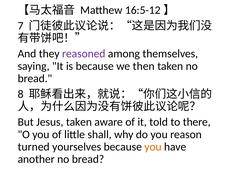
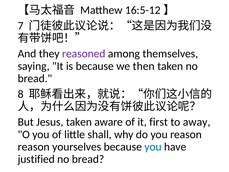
told: told -> first (159, 122)
there: there -> away (197, 122)
turned: turned -> reason (34, 147)
you colour: orange -> blue (153, 147)
another: another -> justified (36, 159)
